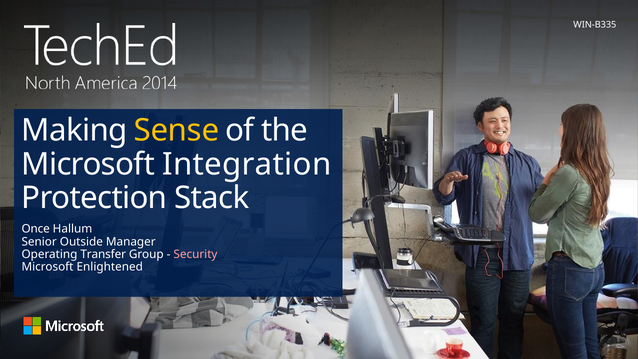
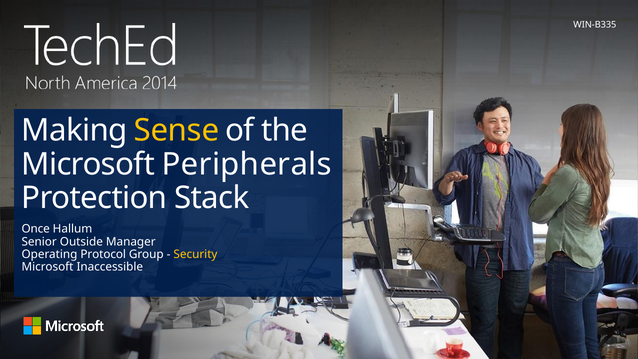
Integration: Integration -> Peripherals (247, 164)
Transfer: Transfer -> Protocol (103, 254)
Security colour: pink -> yellow (195, 254)
Enlightened: Enlightened -> Inaccessible (110, 267)
